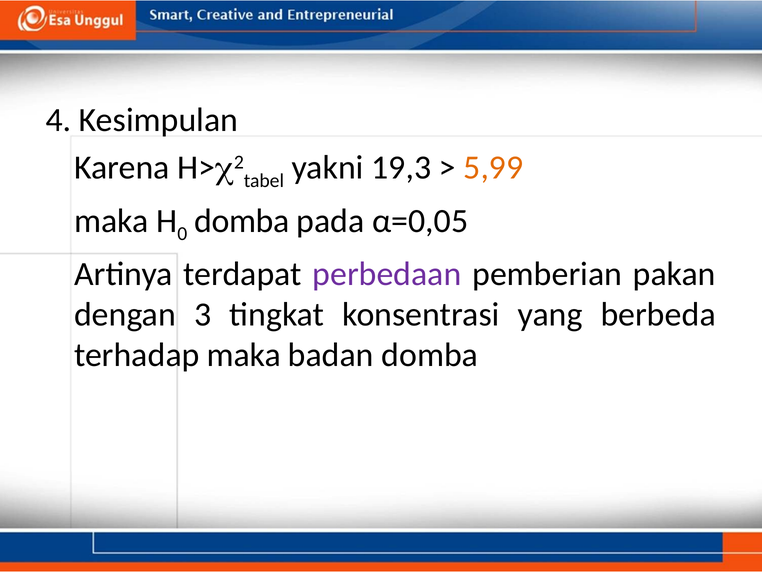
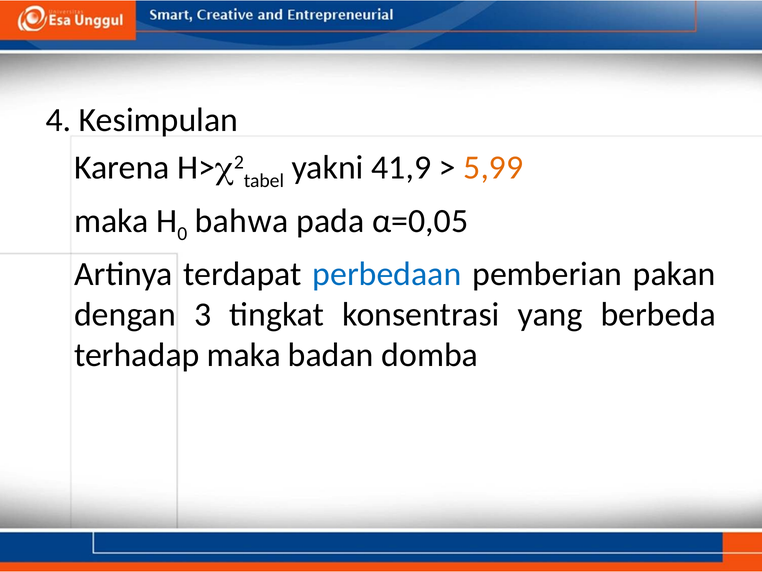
19,3: 19,3 -> 41,9 (401, 168)
domba: domba -> bahwa (242, 221)
perbedaan colour: purple -> blue (387, 274)
